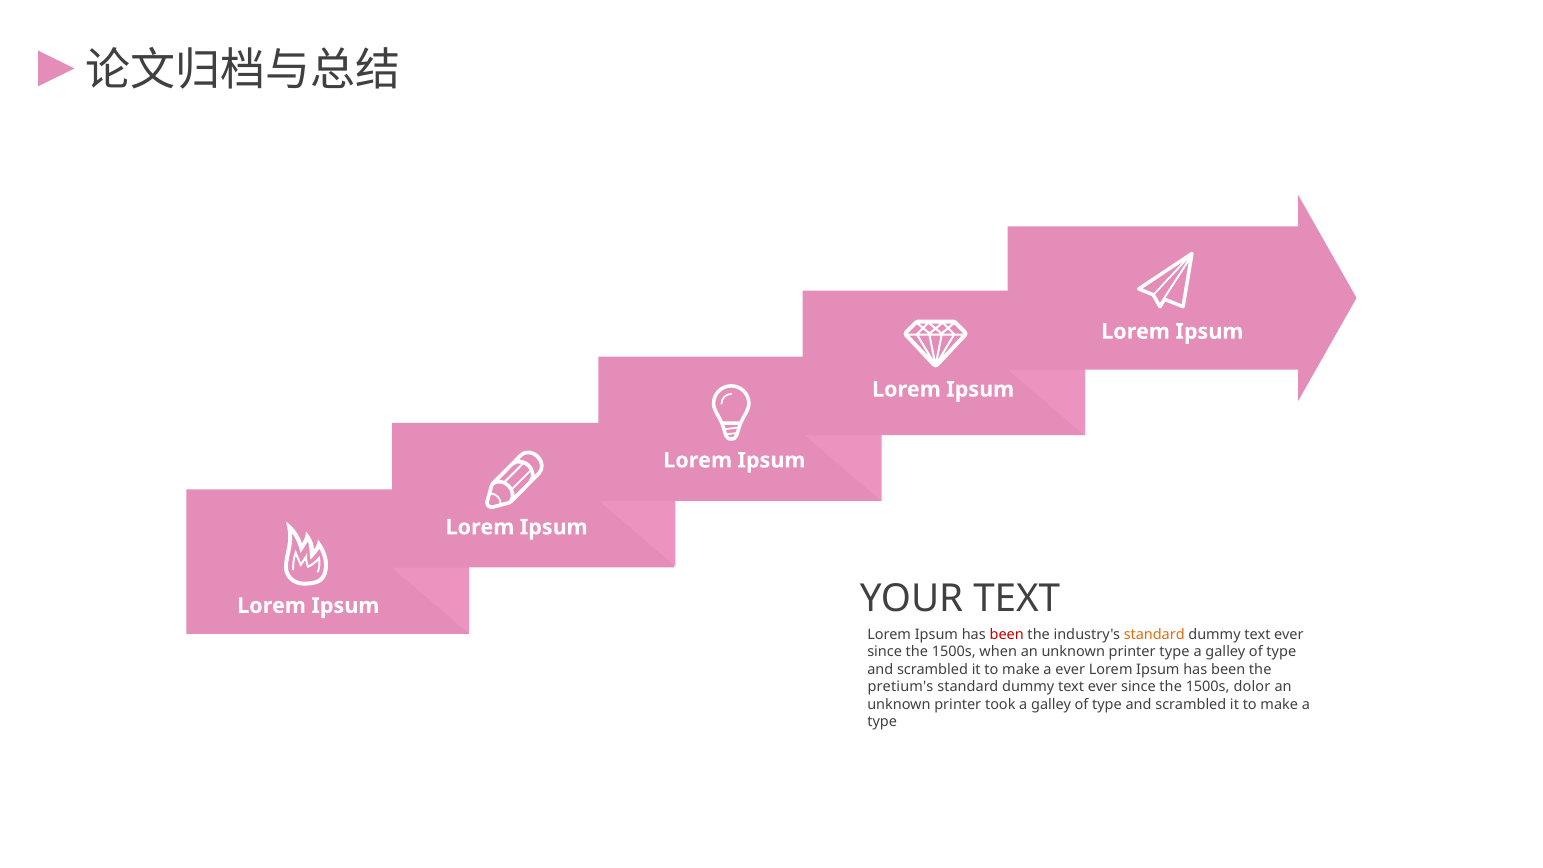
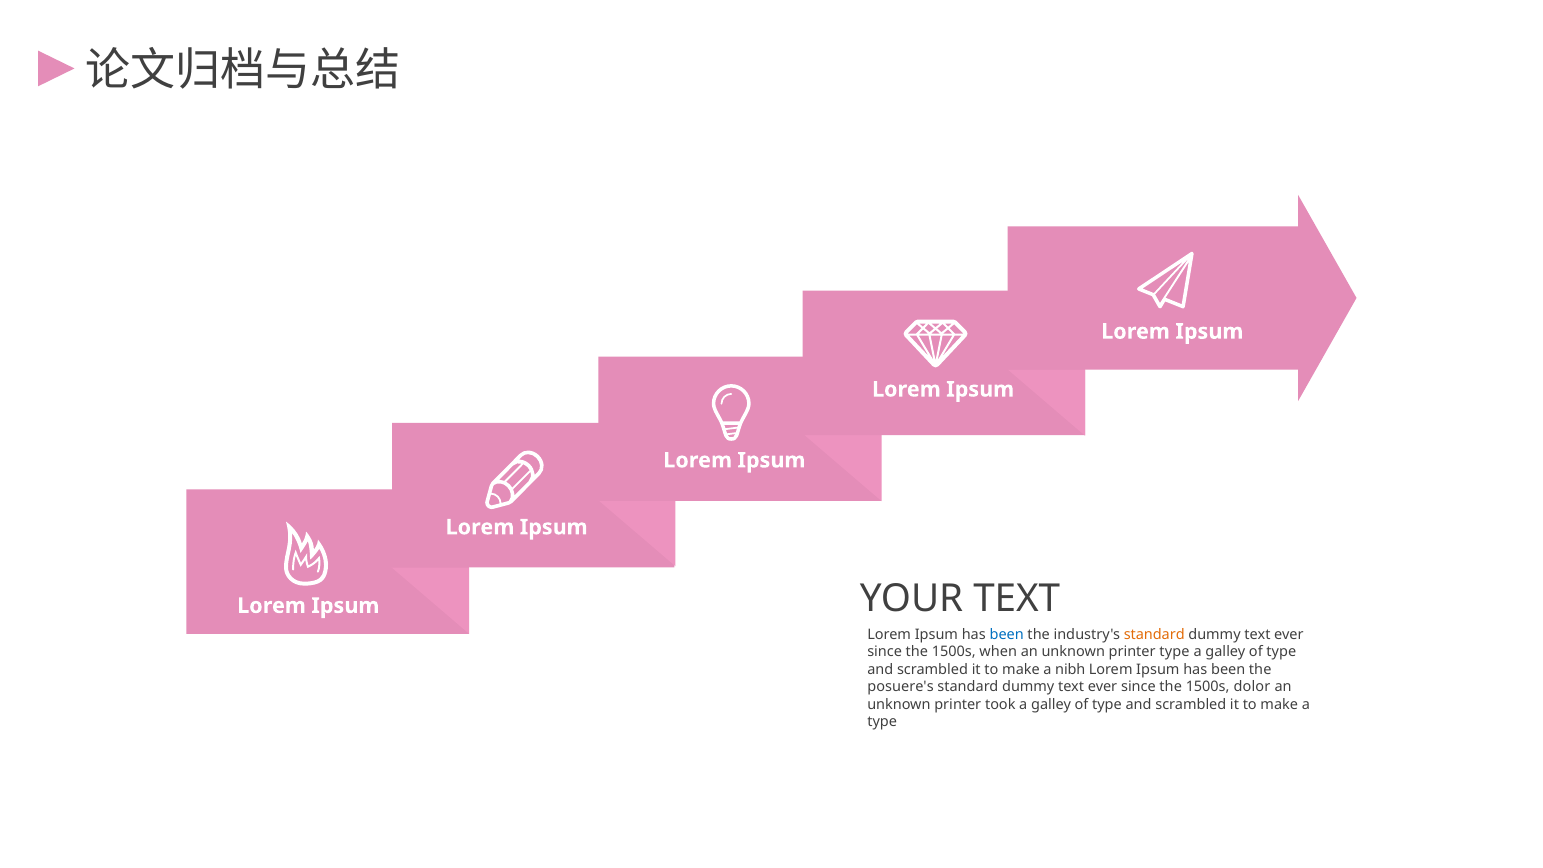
been colour: red -> blue (1007, 635)
a ever: ever -> nibh (1070, 669)
pretium's: pretium's -> posuere's (901, 687)
